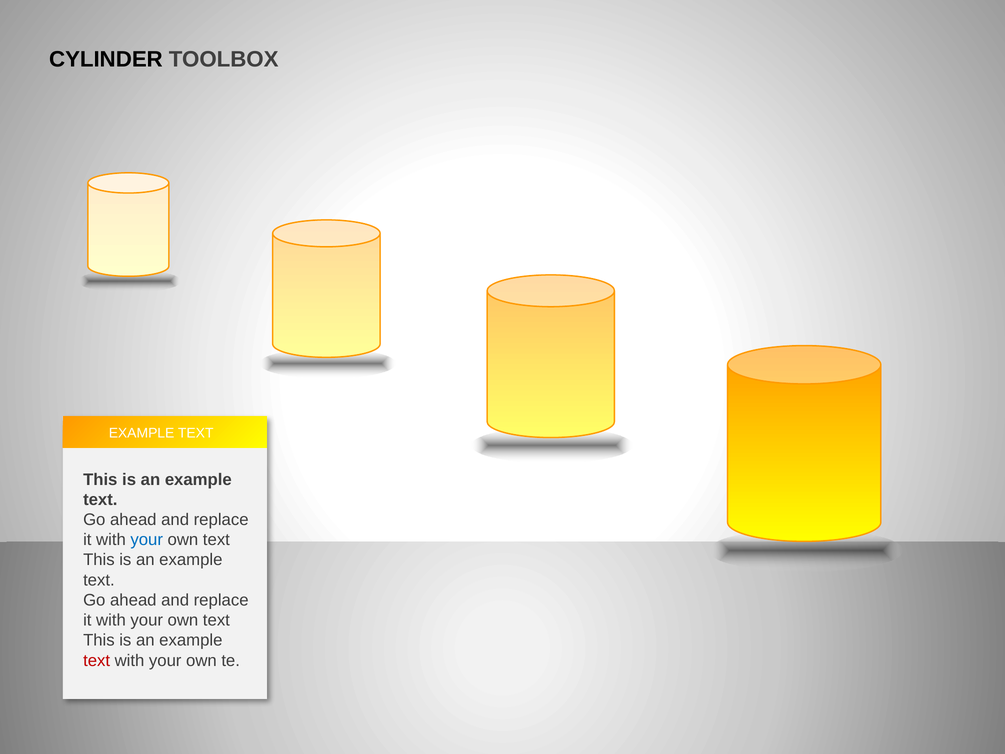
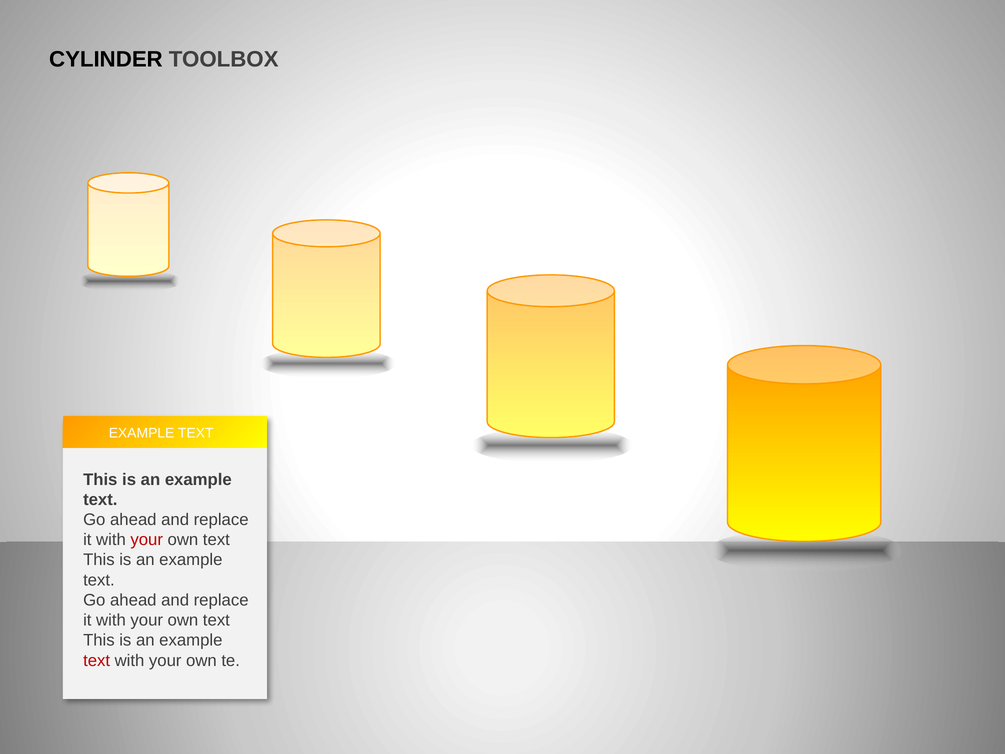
your colour: blue -> red (147, 540)
